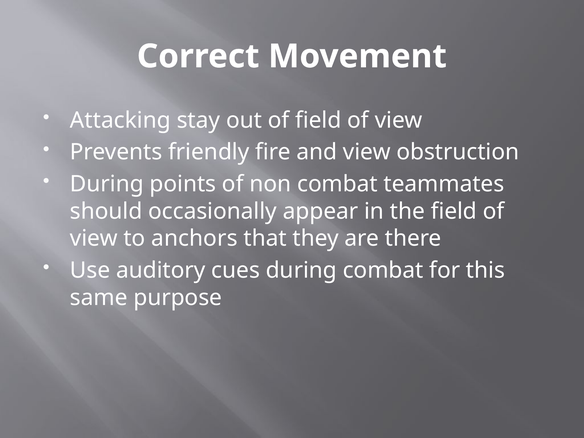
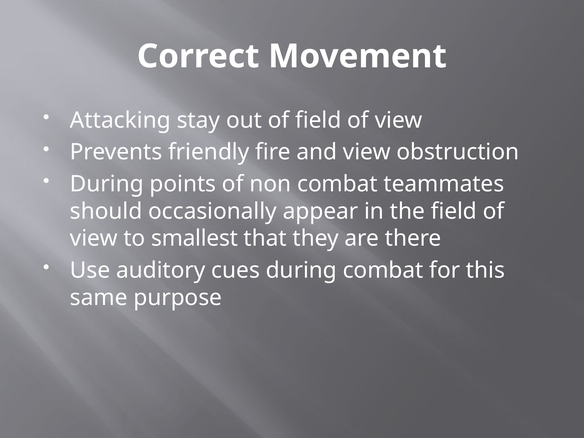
anchors: anchors -> smallest (195, 238)
